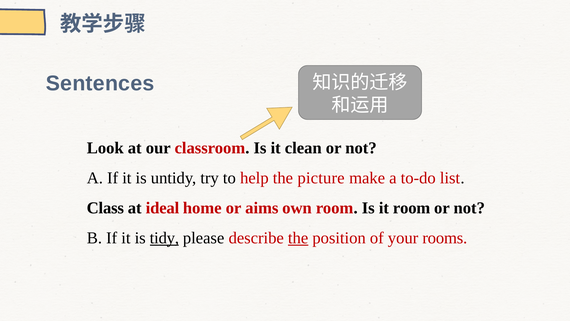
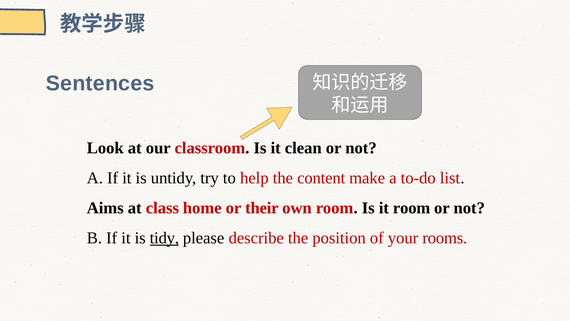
picture: picture -> content (321, 178)
Class: Class -> Aims (105, 208)
ideal: ideal -> class (162, 208)
aims: aims -> their (262, 208)
the underline: present -> none (298, 238)
